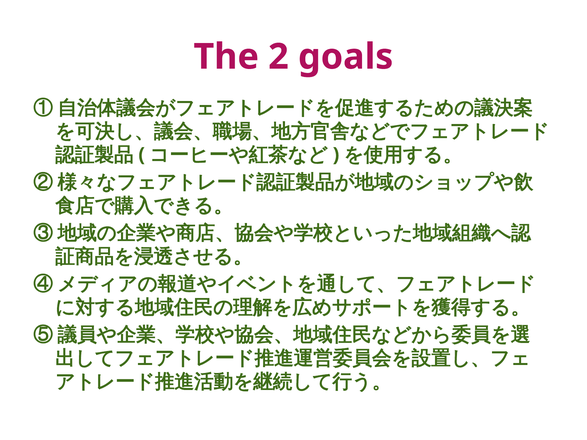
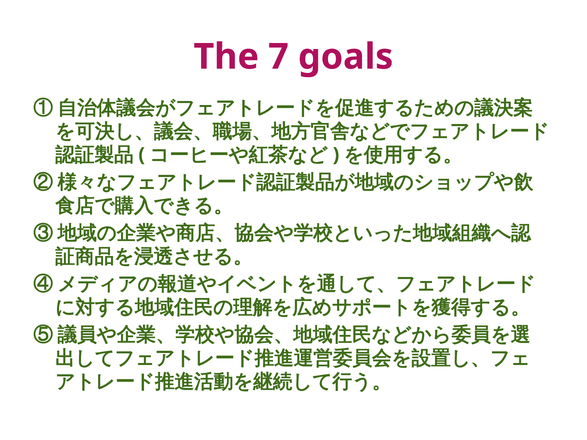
2: 2 -> 7 (278, 57)
